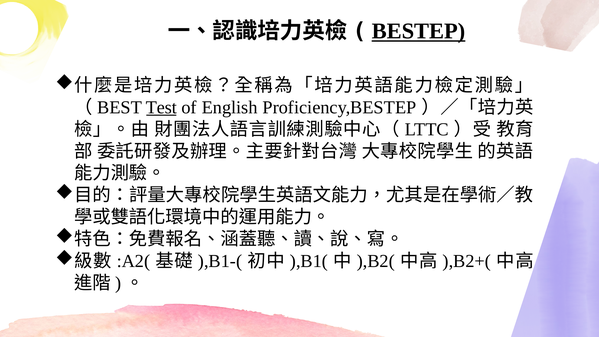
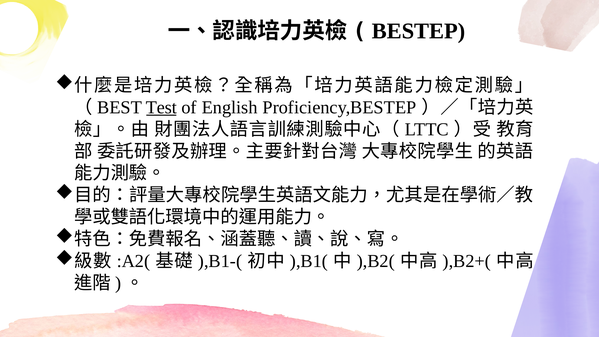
BESTEP underline: present -> none (419, 31)
